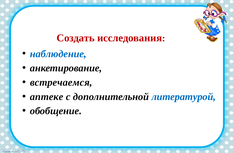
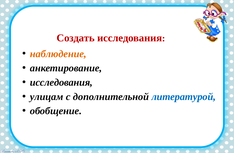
наблюдение colour: blue -> orange (58, 54)
встречаемся: встречаемся -> исследования (61, 83)
аптеке: аптеке -> улицам (47, 97)
